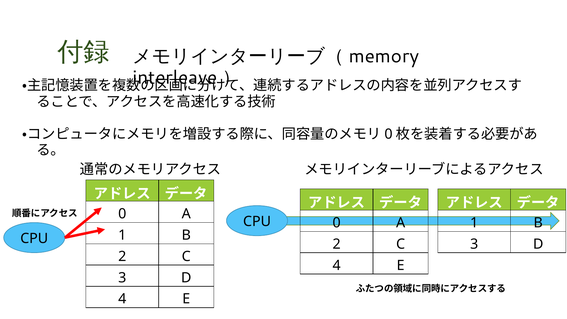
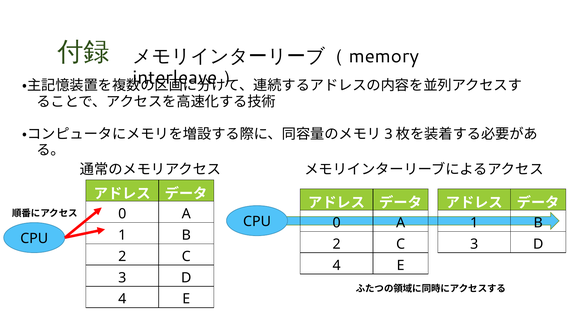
0: 0 -> 3 (389, 134)
